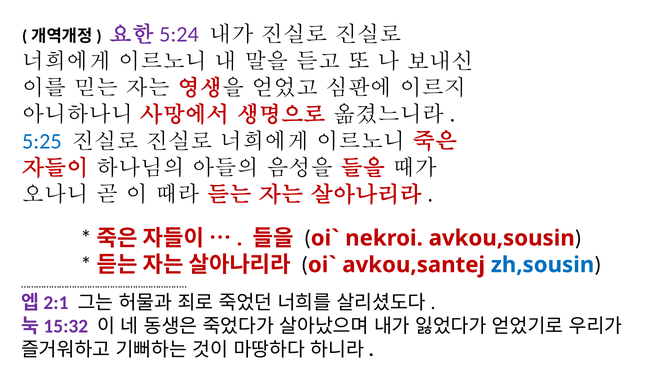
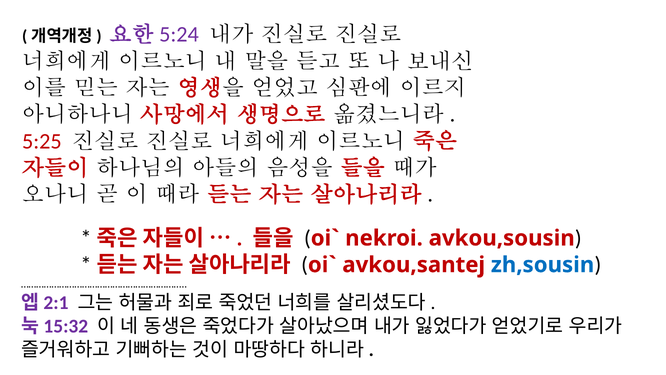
5:25 colour: blue -> red (42, 141)
